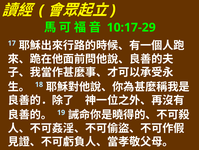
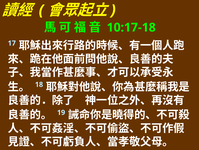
10:17-29: 10:17-29 -> 10:17-18 (131, 27)
